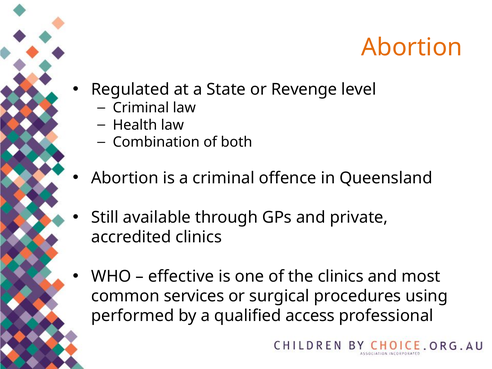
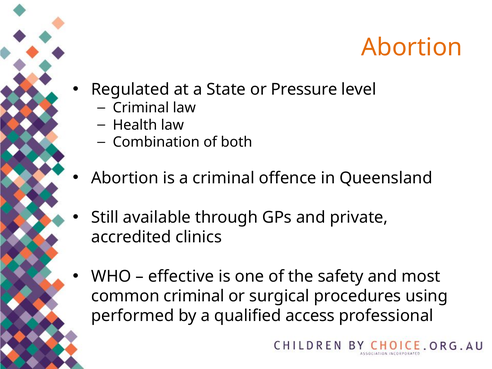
Revenge: Revenge -> Pressure (304, 89)
the clinics: clinics -> safety (341, 276)
common services: services -> criminal (194, 296)
